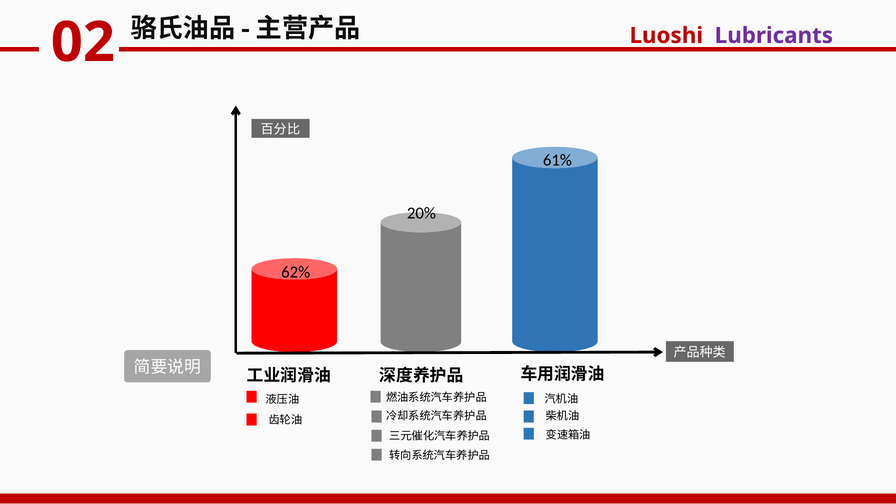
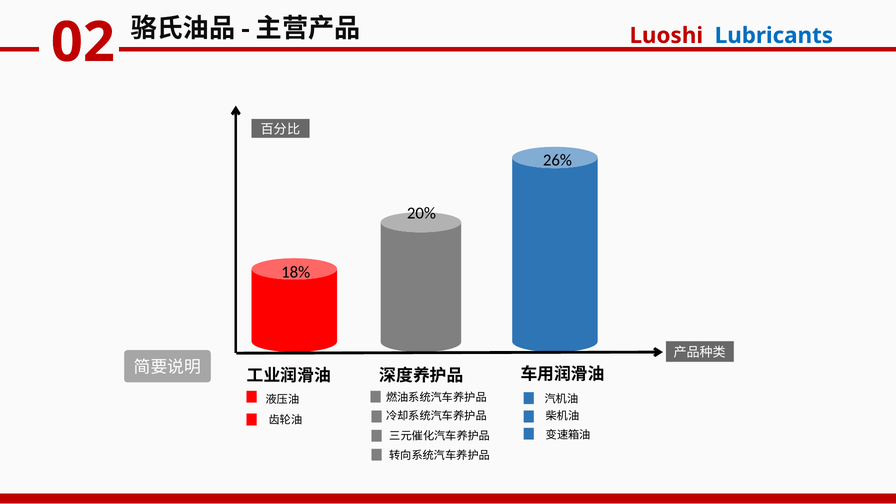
Lubricants colour: purple -> blue (774, 36)
61%: 61% -> 26% (557, 160)
62%: 62% -> 18% (296, 272)
